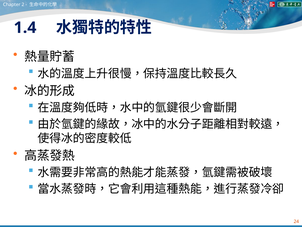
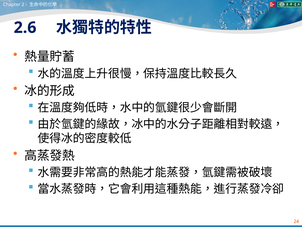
1.4: 1.4 -> 2.6 (25, 28)
